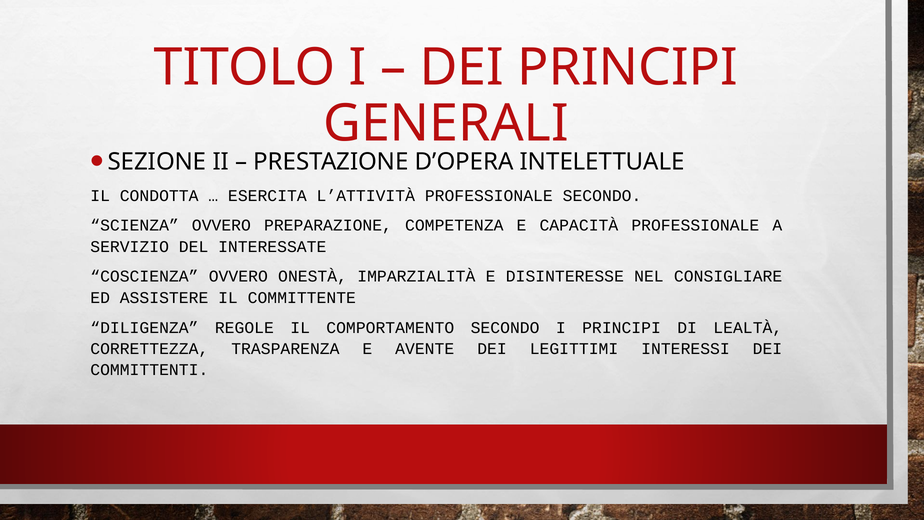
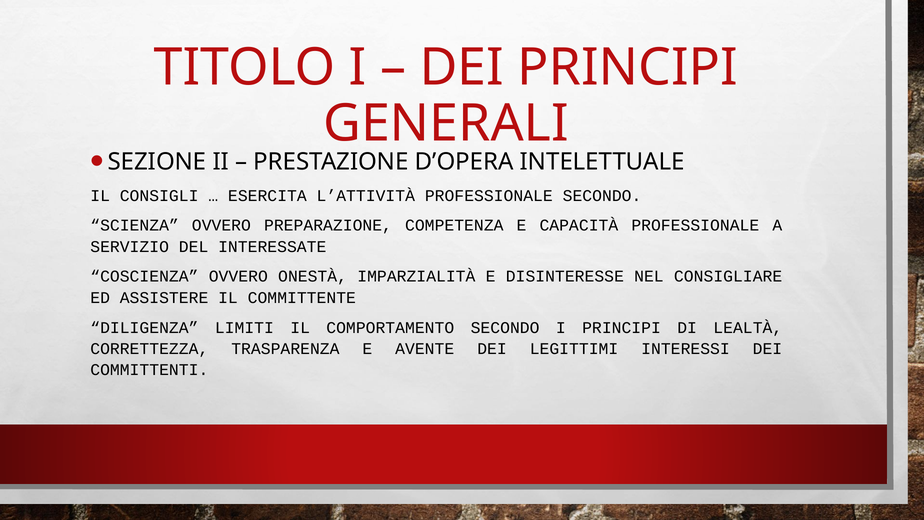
CONDOTTA: CONDOTTA -> CONSIGLI (159, 196)
REGOLE: REGOLE -> LIMITI (244, 327)
